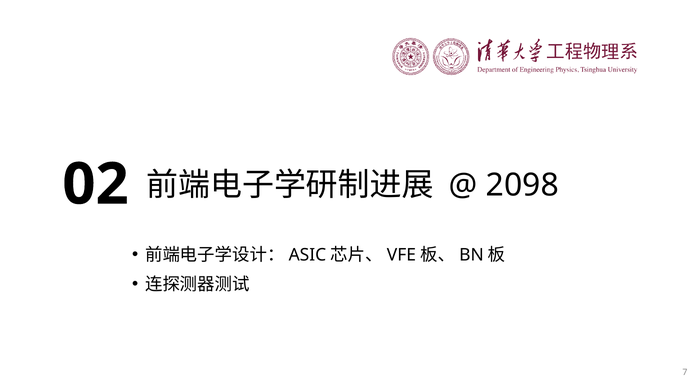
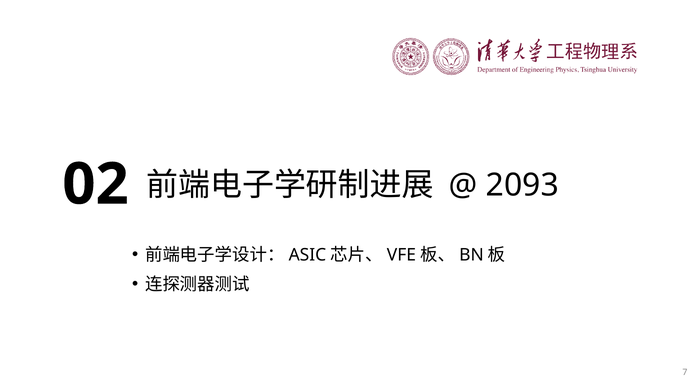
2098: 2098 -> 2093 (522, 185)
